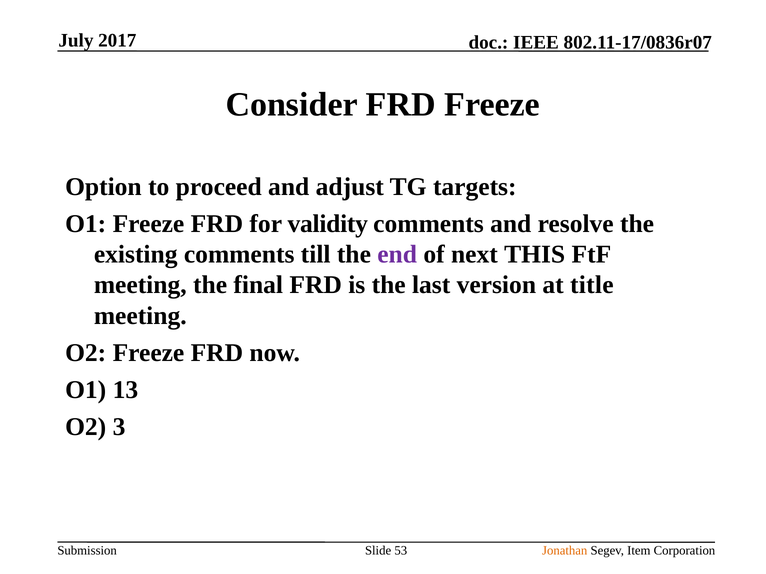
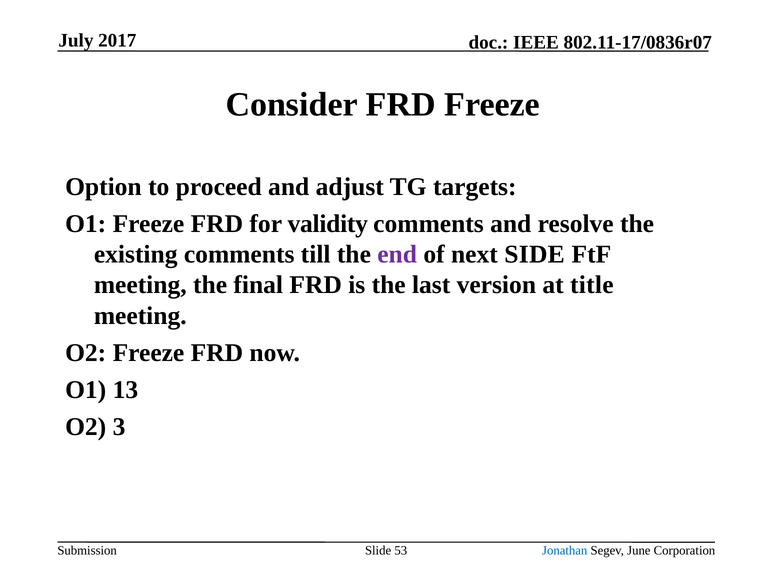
THIS: THIS -> SIDE (535, 255)
Jonathan colour: orange -> blue (565, 551)
Item: Item -> June (639, 551)
